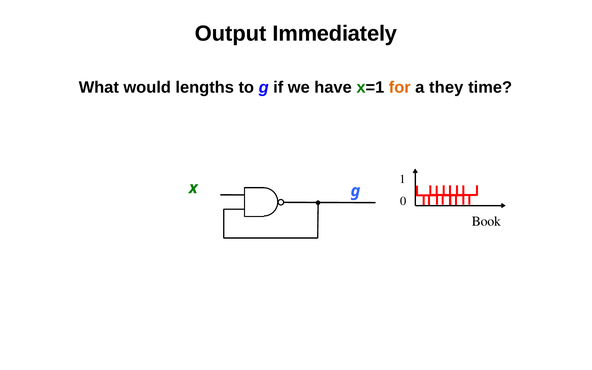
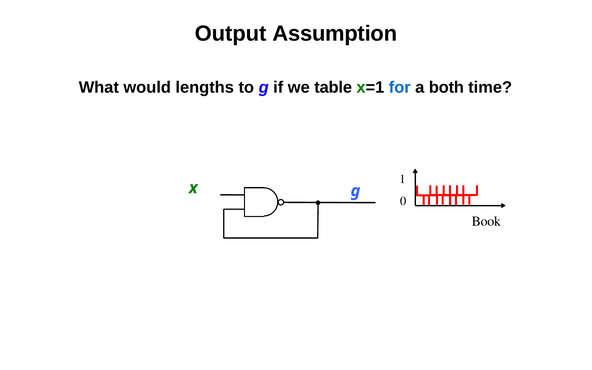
Immediately: Immediately -> Assumption (335, 34)
have: have -> table (333, 87)
for colour: orange -> blue (400, 87)
they: they -> both (446, 87)
